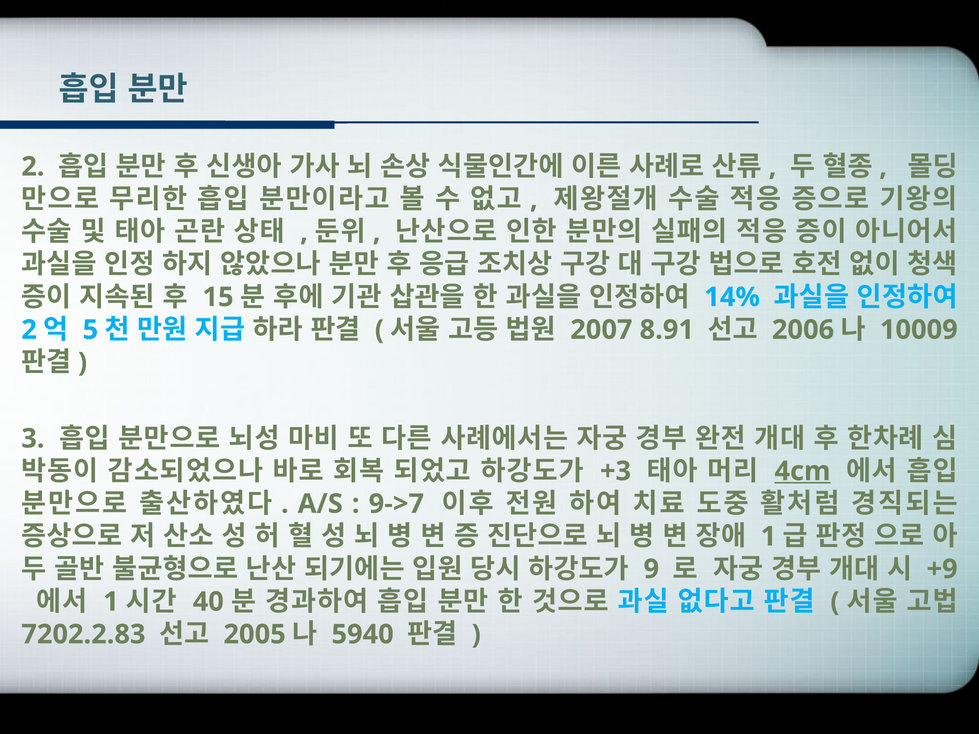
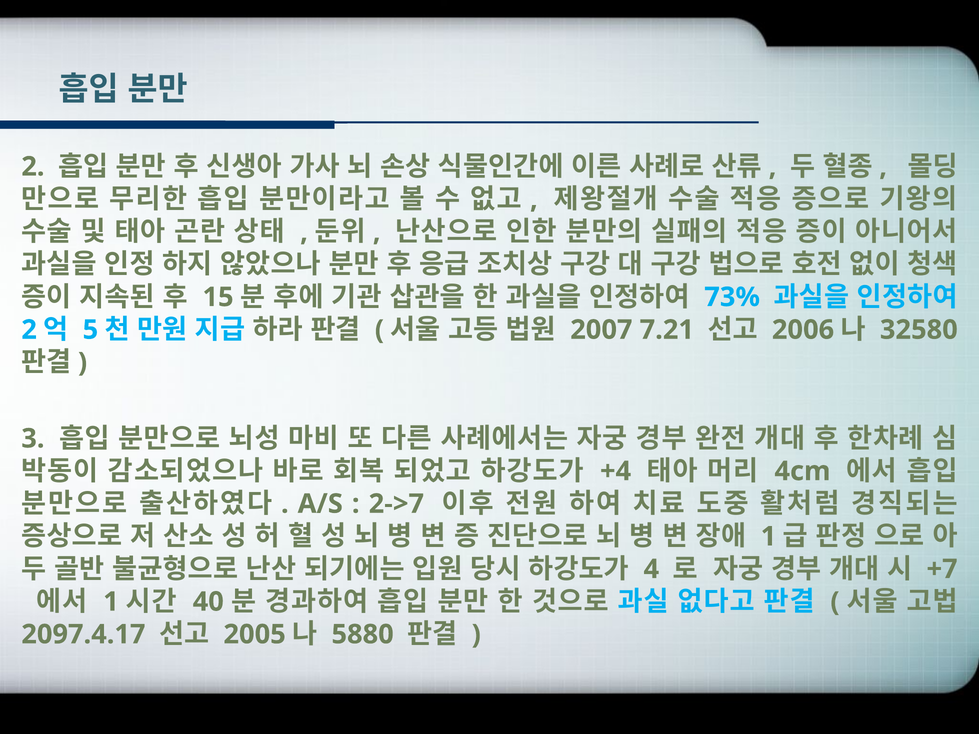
14%: 14% -> 73% (732, 297)
8.91: 8.91 -> 7.21 (667, 330)
10009: 10009 -> 32580 (919, 330)
+3: +3 -> +4 (616, 471)
4cm underline: present -> none (803, 471)
9->7: 9->7 -> 2->7 (396, 504)
9: 9 -> 4 (651, 569)
+9: +9 -> +7 (942, 569)
7202.2.83: 7202.2.83 -> 2097.4.17 (83, 635)
5940: 5940 -> 5880 (363, 635)
